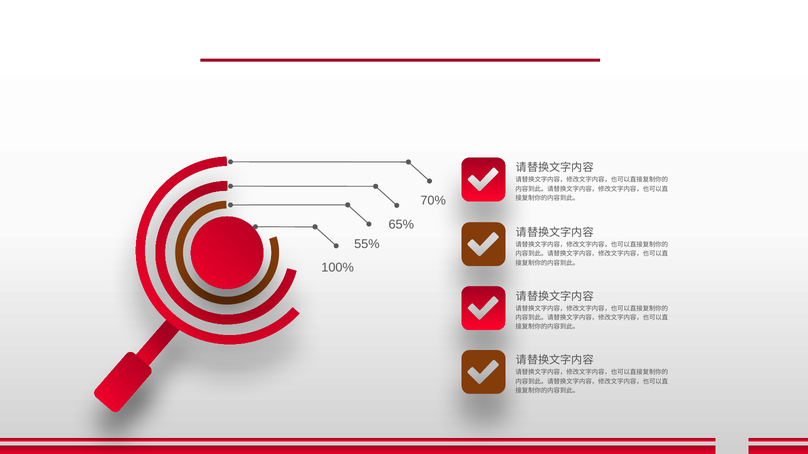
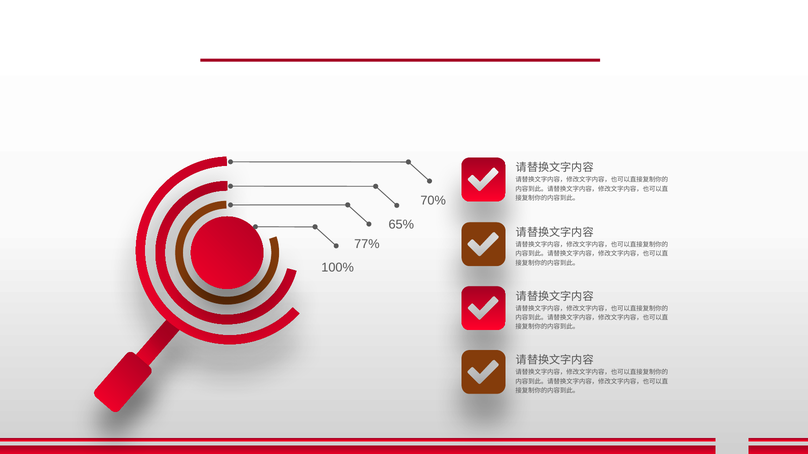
55%: 55% -> 77% (367, 244)
